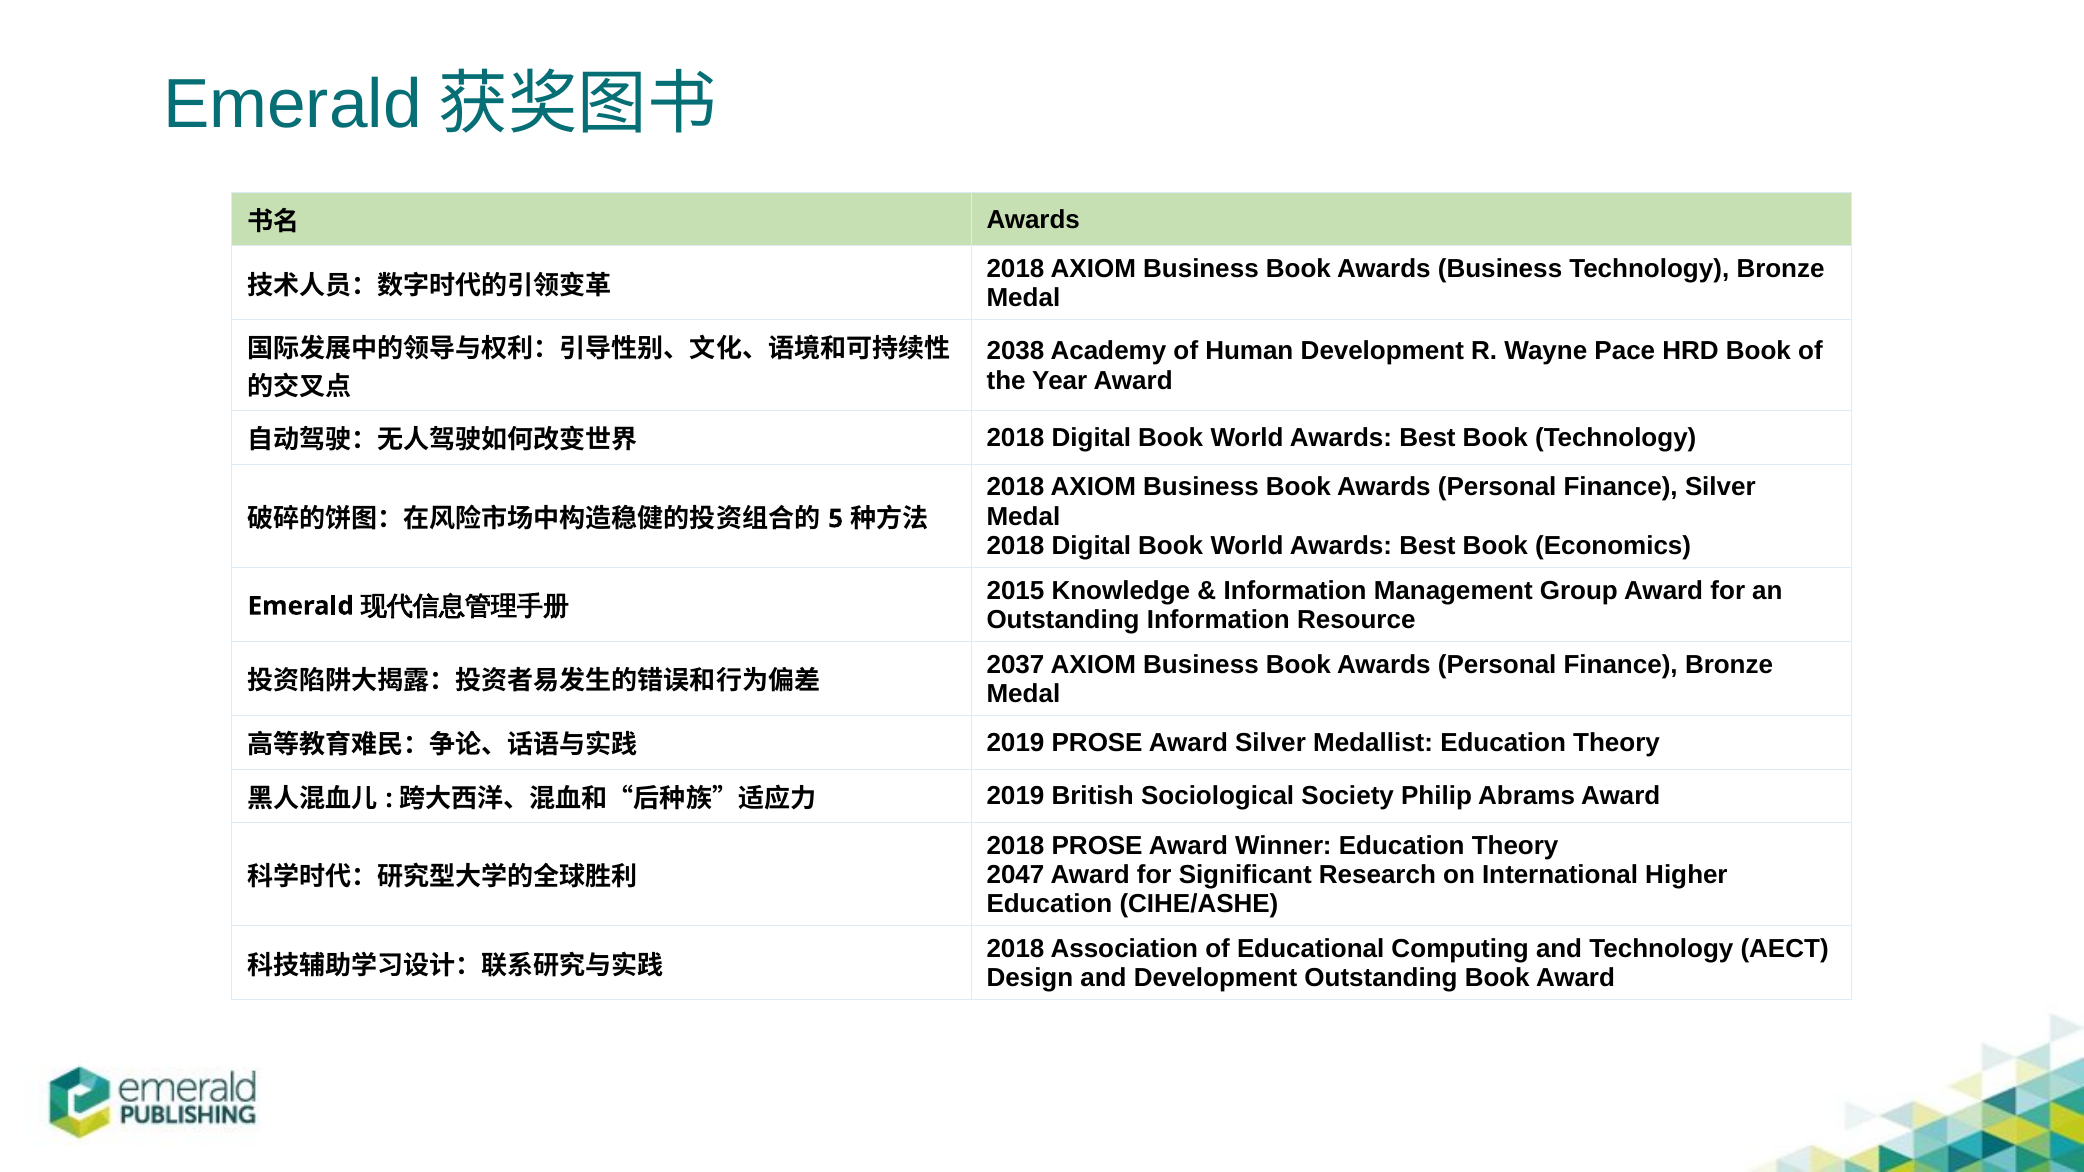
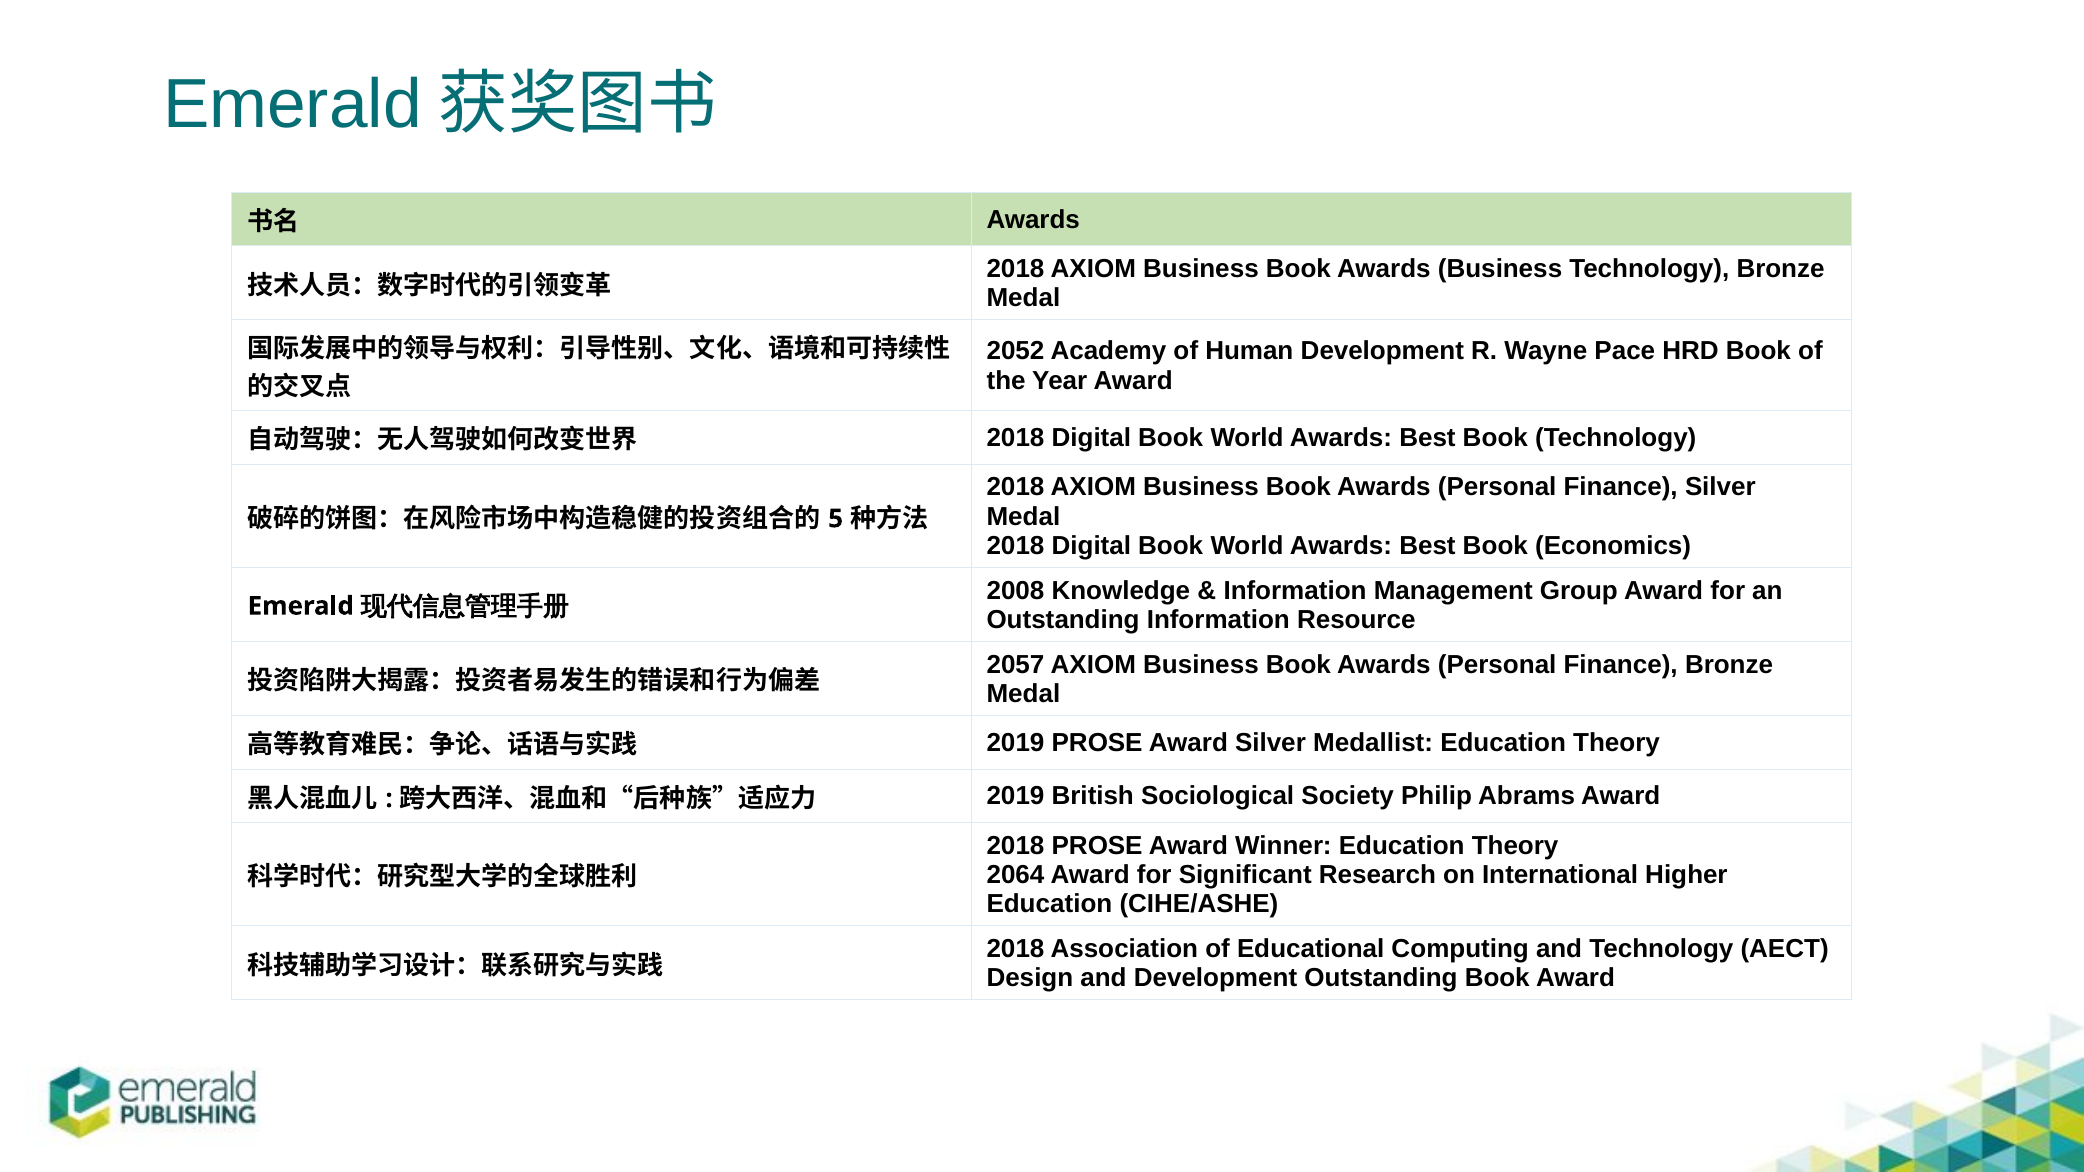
2038: 2038 -> 2052 (1016, 351)
2015: 2015 -> 2008 (1016, 591)
2037: 2037 -> 2057 (1016, 665)
2047: 2047 -> 2064 (1016, 875)
